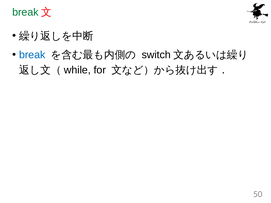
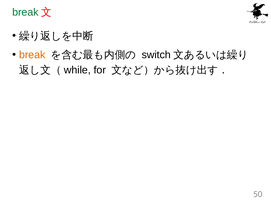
break colour: blue -> orange (32, 55)
